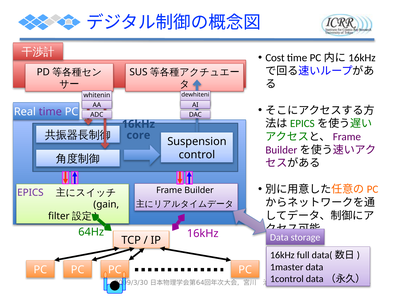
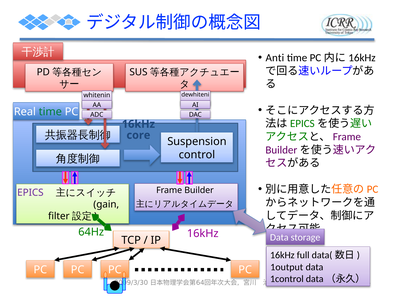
Cost: Cost -> Anti (275, 58)
time colour: purple -> green (50, 112)
1master: 1master -> 1output (287, 267)
